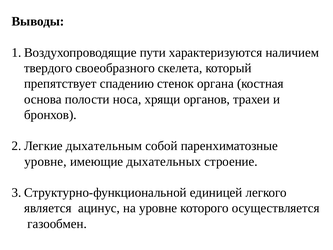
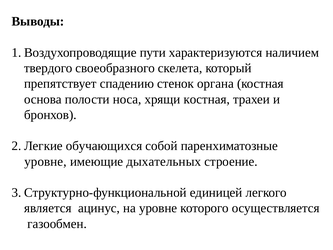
хрящи органов: органов -> костная (207, 99)
дыхательным: дыхательным -> обучающихся (104, 146)
